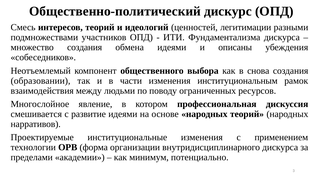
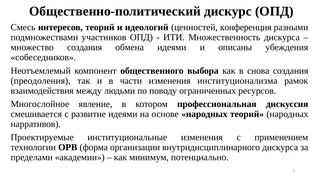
легитимации: легитимации -> конференция (246, 27)
Фундаментализма: Фундаментализма -> Множественность (224, 37)
образовании: образовании -> преодоления (41, 81)
институциональным: институциональным -> институционализма (237, 81)
